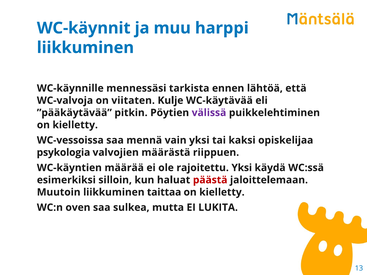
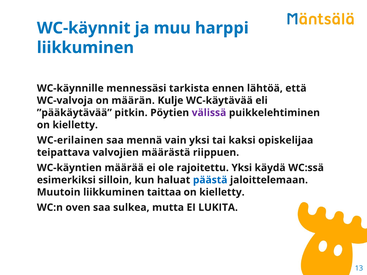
viitaten: viitaten -> määrän (133, 101)
WC-vessoissa: WC-vessoissa -> WC-erilainen (70, 140)
psykologia: psykologia -> teipattava (63, 153)
päästä colour: red -> blue (210, 180)
